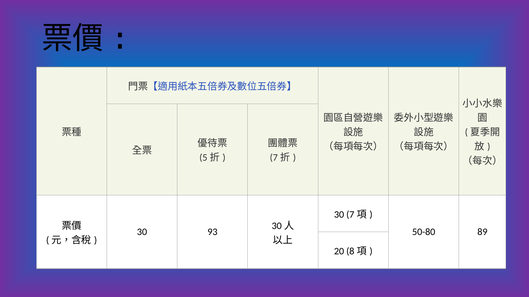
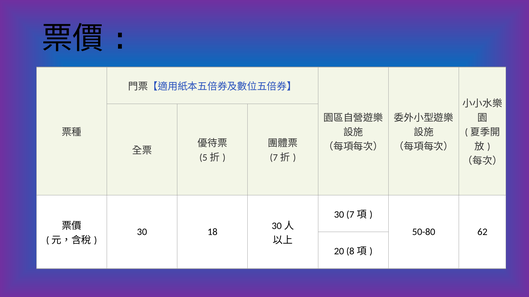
93: 93 -> 18 (212, 232)
89: 89 -> 62 (482, 232)
